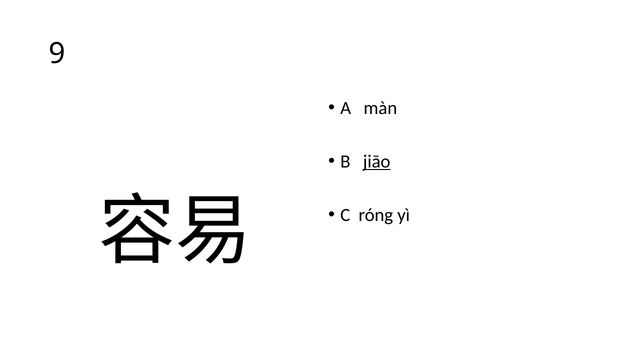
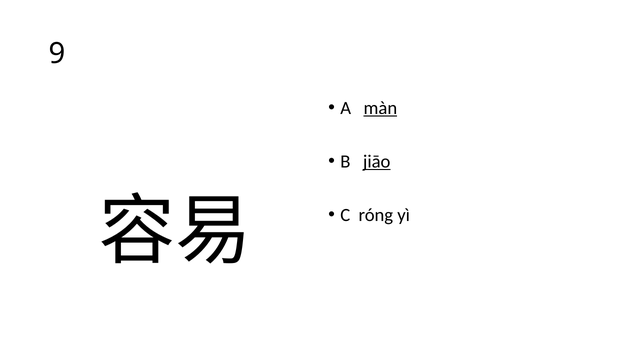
màn underline: none -> present (380, 108)
